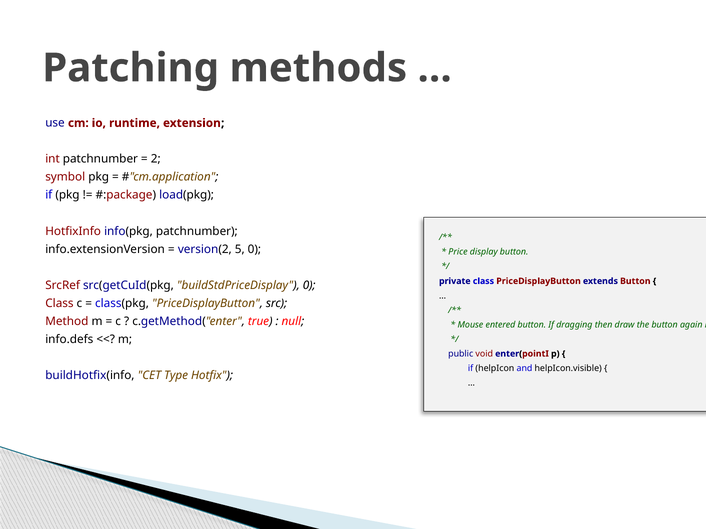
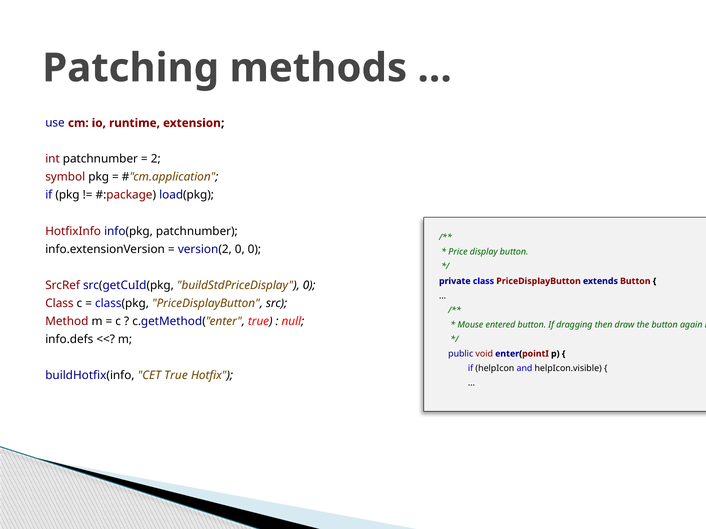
version(2 5: 5 -> 0 (240, 249)
CET Type: Type -> True (176, 376)
